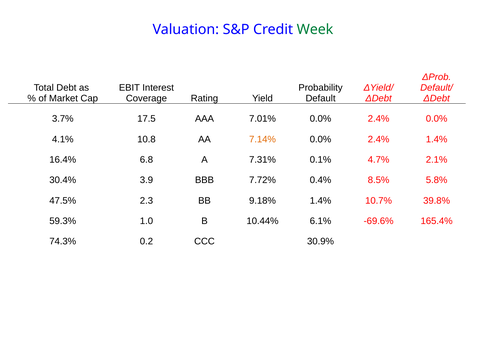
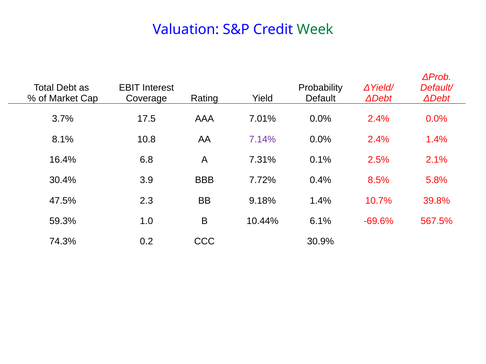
4.1%: 4.1% -> 8.1% (63, 139)
7.14% colour: orange -> purple (263, 139)
4.7%: 4.7% -> 2.5% (379, 160)
165.4%: 165.4% -> 567.5% (437, 221)
